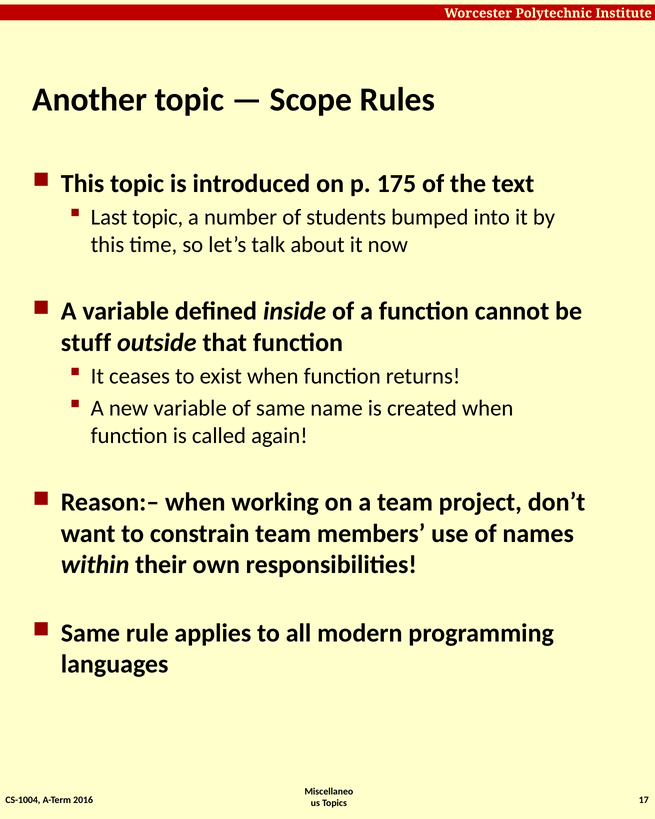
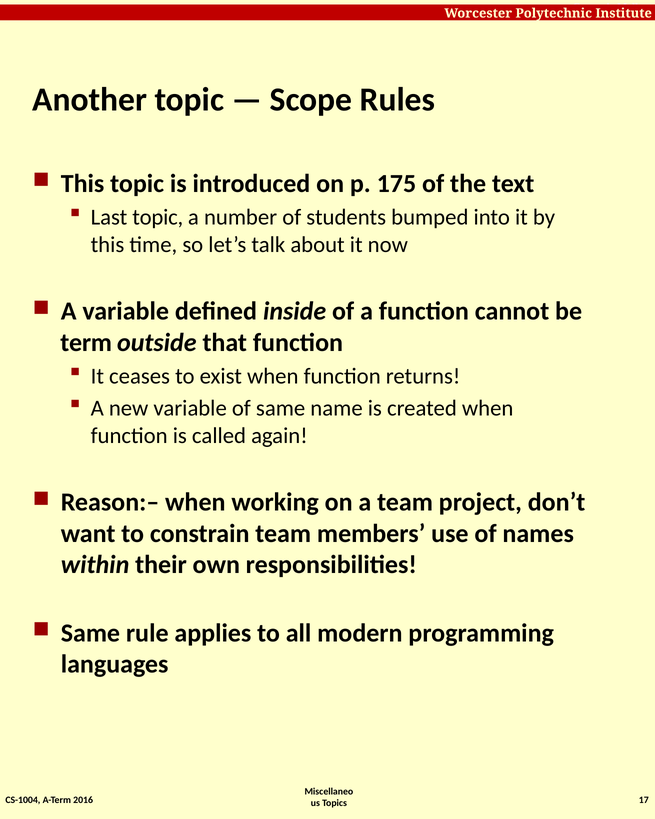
stuff: stuff -> term (86, 342)
